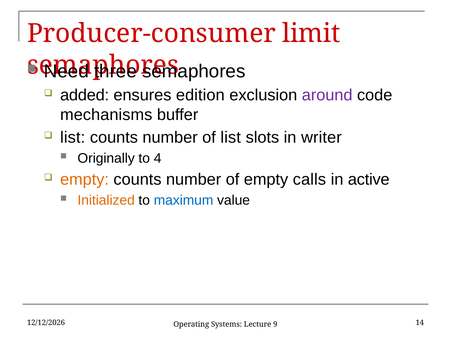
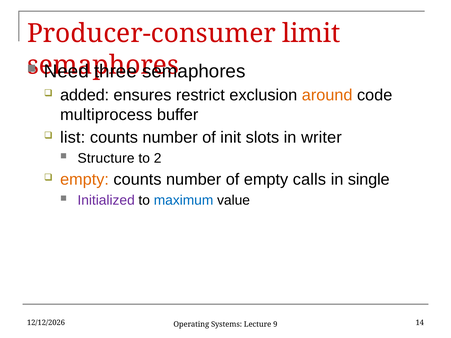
edition: edition -> restrict (200, 95)
around colour: purple -> orange (327, 95)
mechanisms: mechanisms -> multiprocess (106, 115)
of list: list -> init (231, 138)
Originally: Originally -> Structure (106, 158)
4: 4 -> 2 (158, 158)
active: active -> single (369, 180)
Initialized colour: orange -> purple (106, 200)
